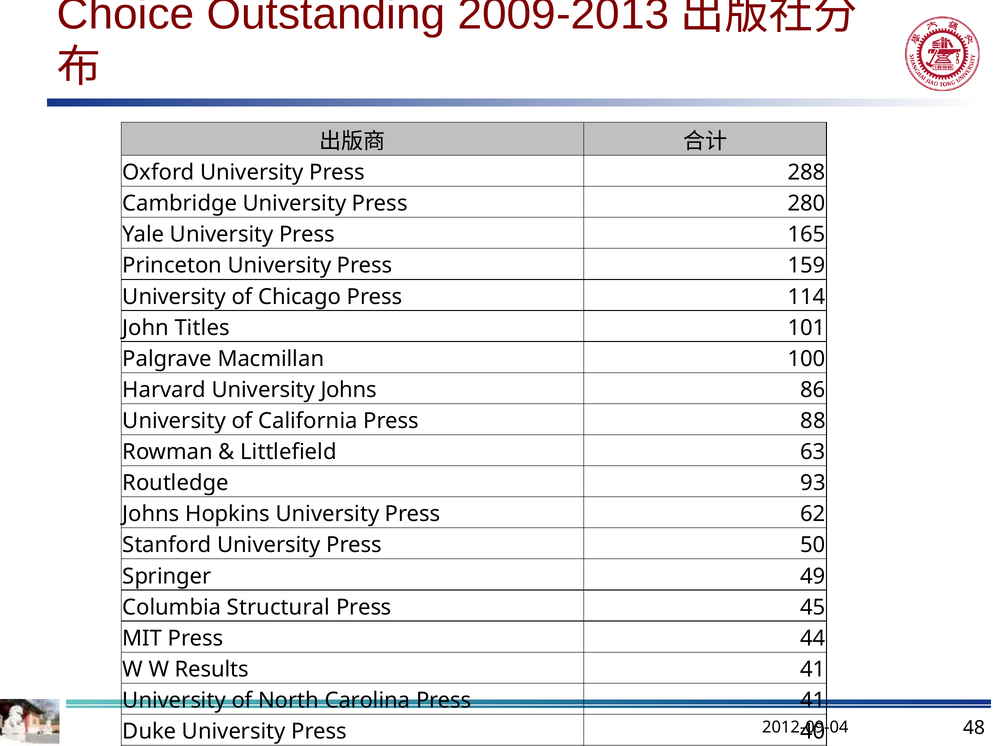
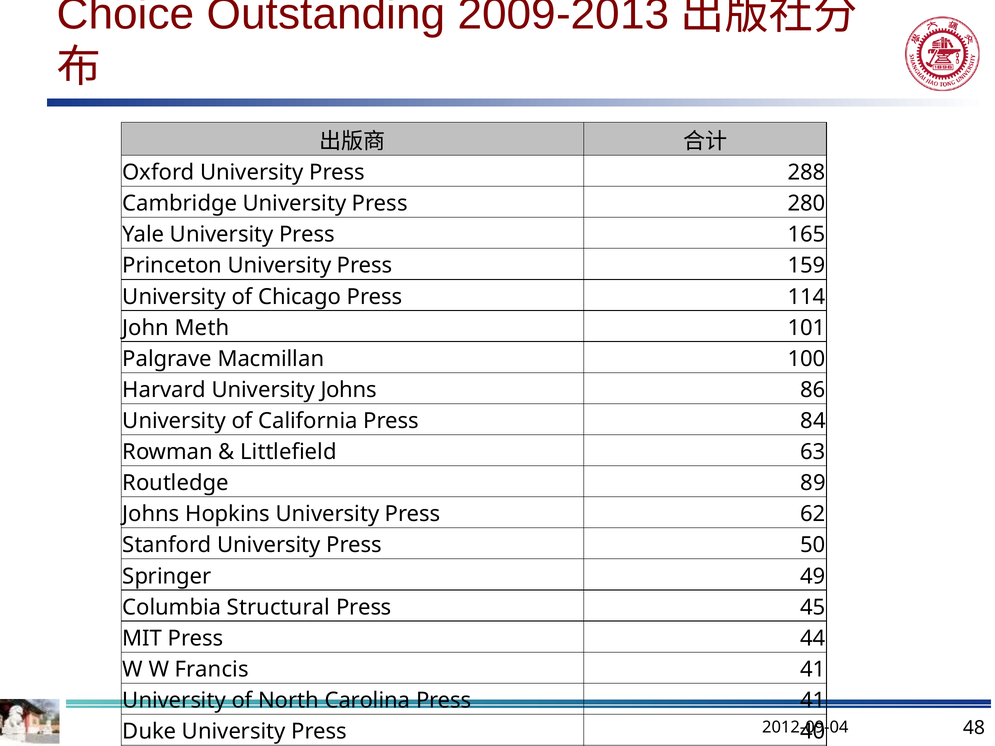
Titles: Titles -> Meth (202, 328)
88: 88 -> 84 (813, 421)
93: 93 -> 89 (813, 483)
Results: Results -> Francis (212, 670)
